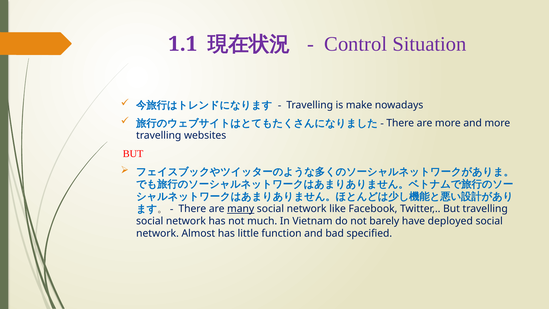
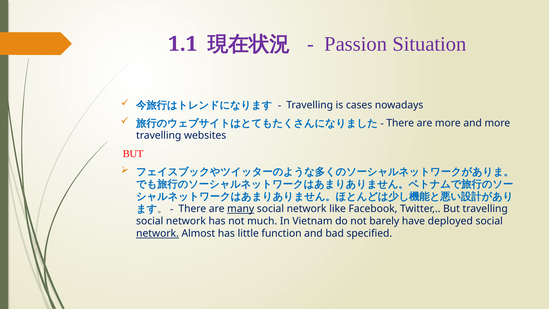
Control: Control -> Passion (356, 44)
make: make -> cases (359, 105)
network underline: none -> present (158, 233)
